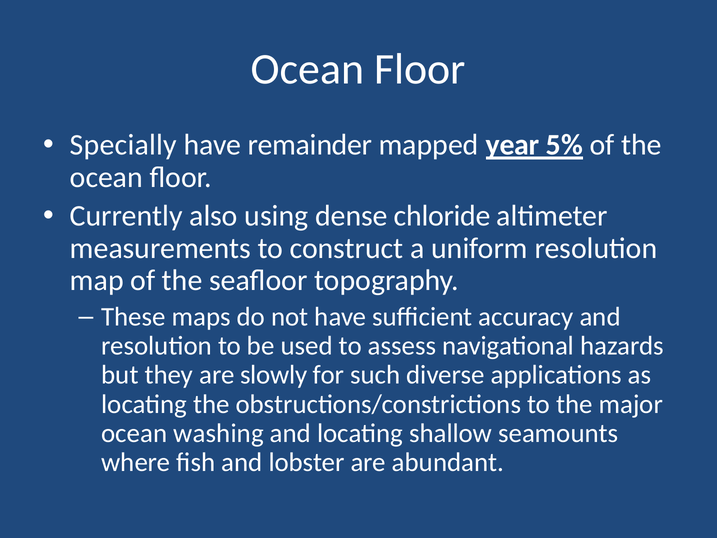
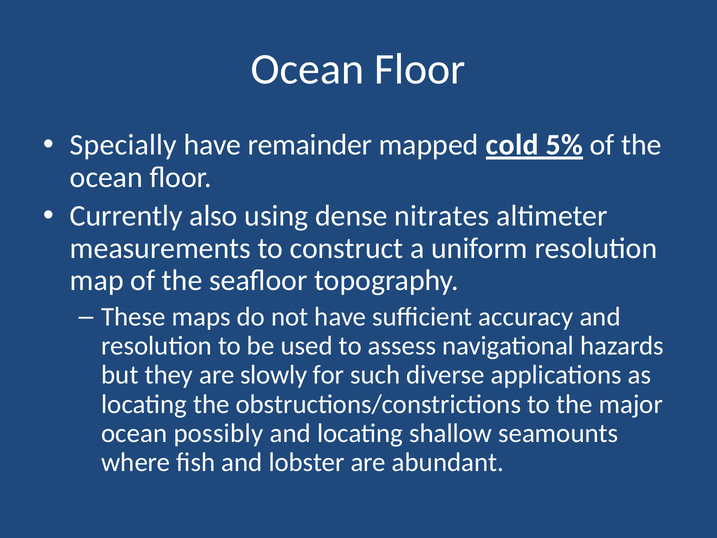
year: year -> cold (512, 145)
chloride: chloride -> nitrates (442, 216)
washing: washing -> possibly (218, 433)
